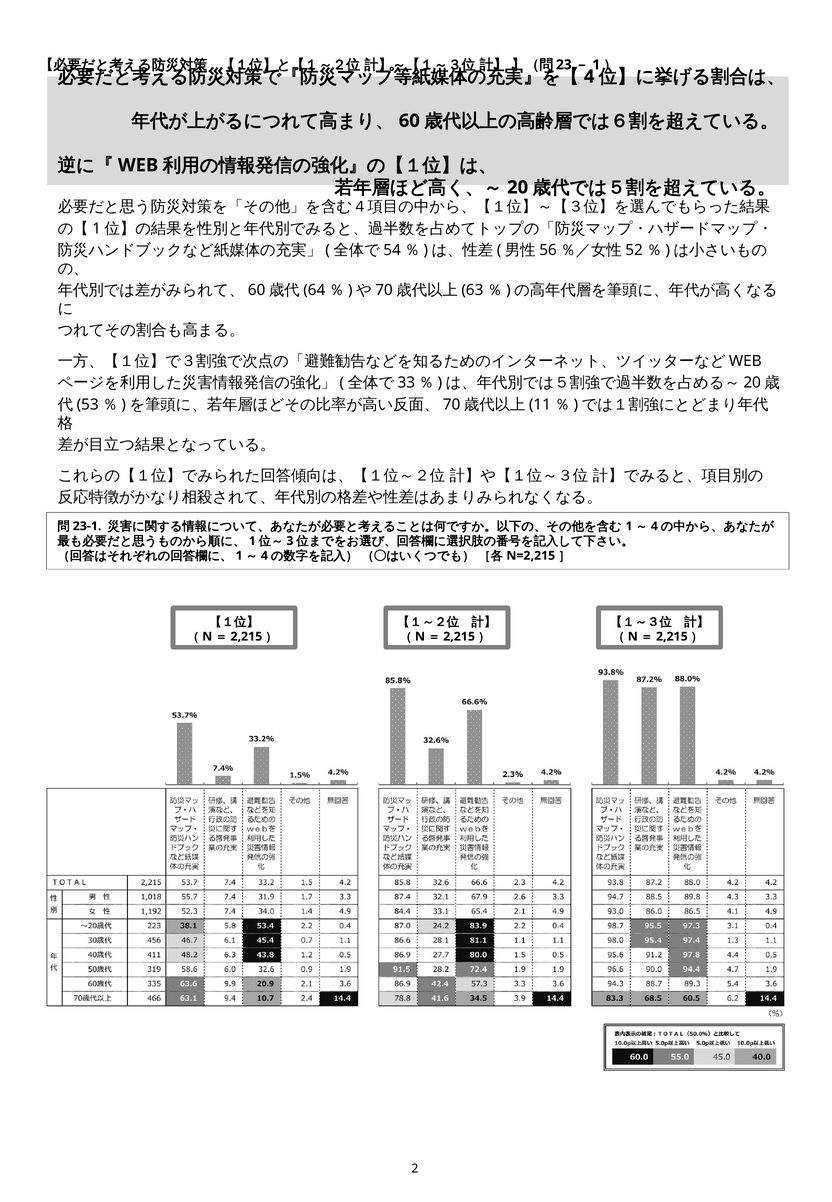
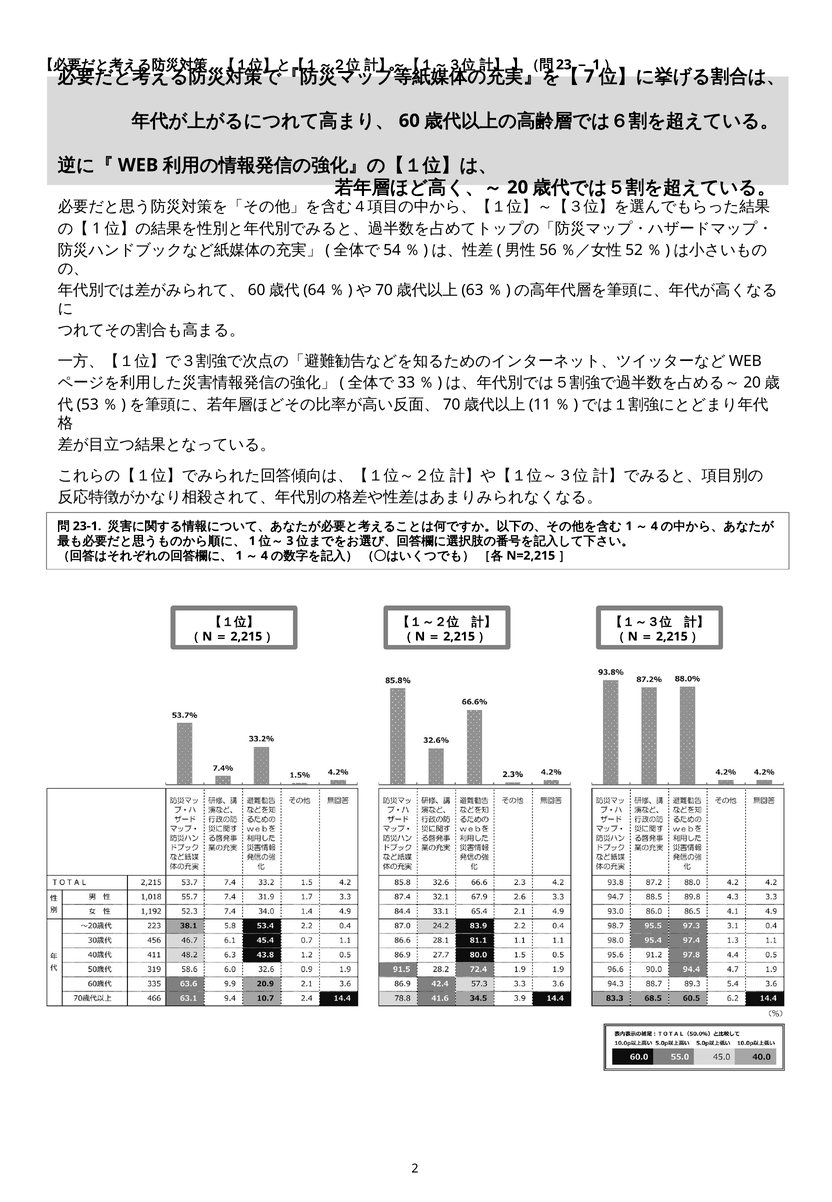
4: 4 -> 7 (589, 76)
